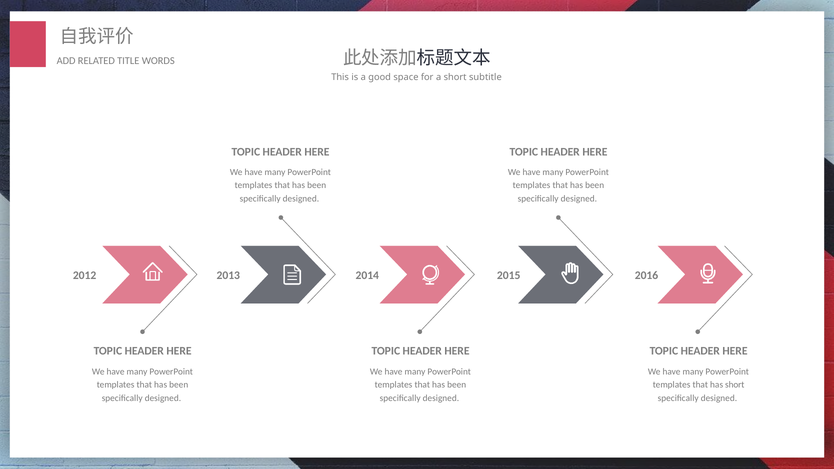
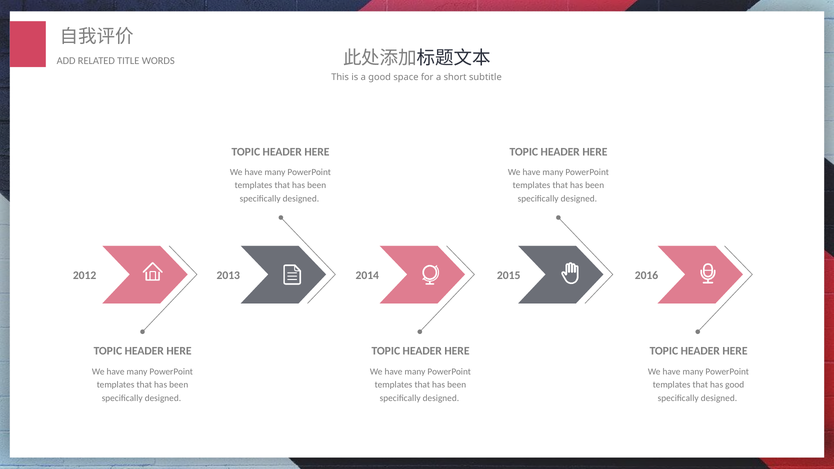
has short: short -> good (735, 385)
